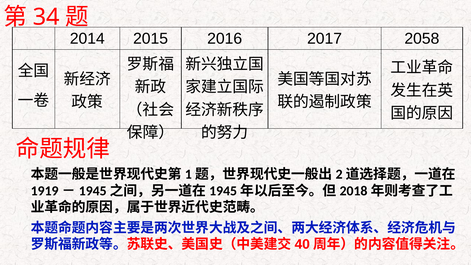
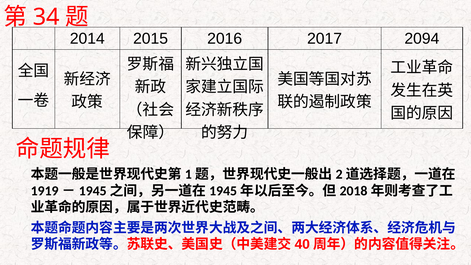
2058: 2058 -> 2094 (422, 38)
